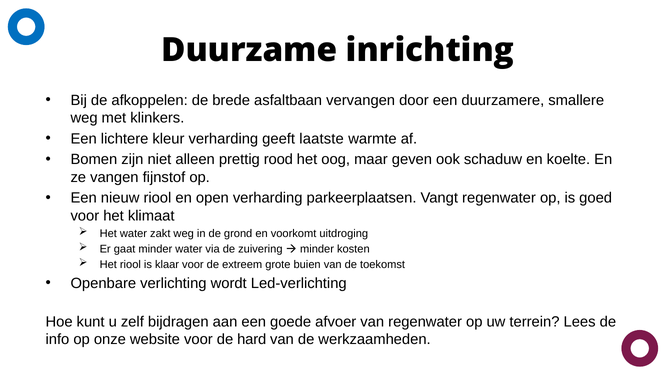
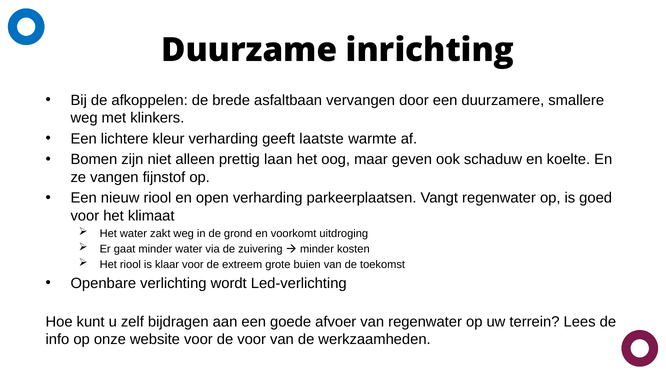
rood: rood -> laan (278, 159)
de hard: hard -> voor (252, 339)
